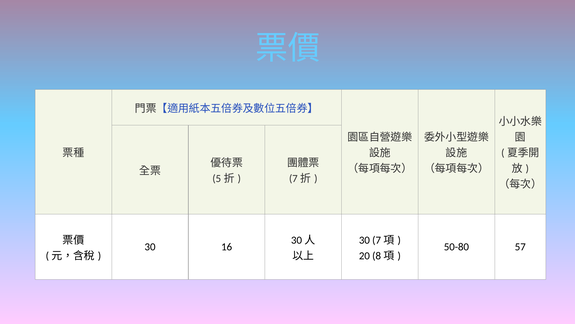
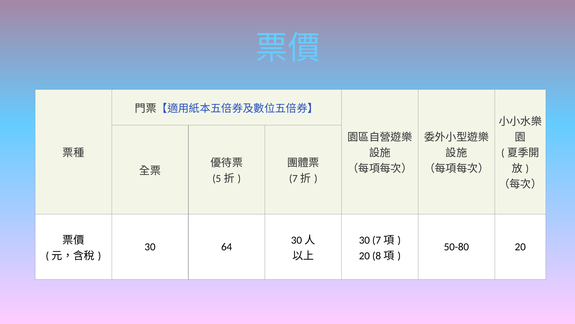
16: 16 -> 64 (227, 247)
50-80 57: 57 -> 20 (520, 247)
